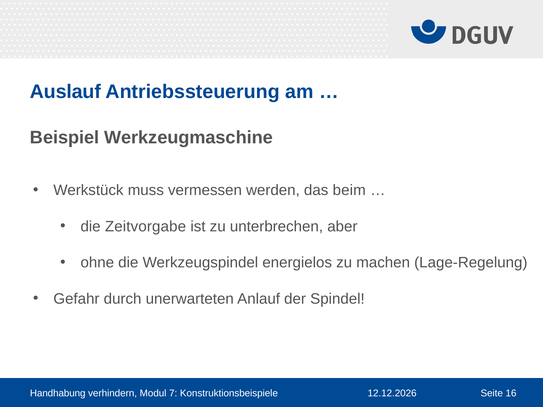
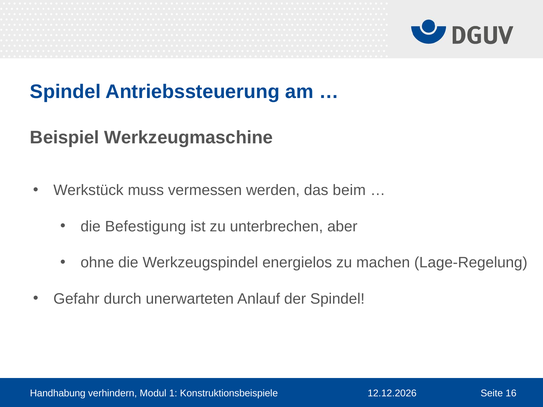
Auslauf: Auslauf -> Spindel (65, 92)
Zeitvorgabe: Zeitvorgabe -> Befestigung (146, 227)
7: 7 -> 1 (173, 393)
